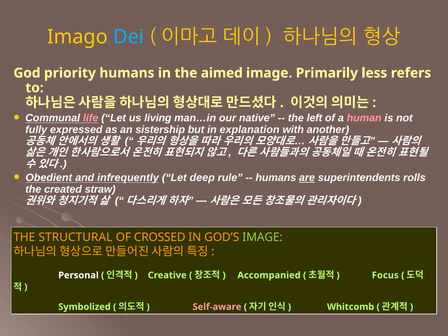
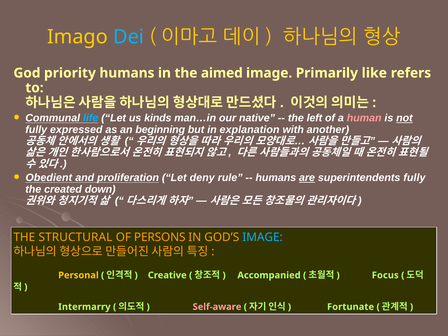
less: less -> like (374, 73)
life colour: pink -> light blue (91, 118)
living: living -> kinds (158, 118)
not underline: none -> present (404, 118)
sistership: sistership -> beginning (160, 130)
infrequently: infrequently -> proliferation (128, 178)
deep: deep -> deny (202, 178)
superintendents rolls: rolls -> fully (414, 178)
straw: straw -> down (100, 189)
CROSSED: CROSSED -> PERSONS (160, 237)
IMAGE colour: light green -> light blue (262, 237)
Personal colour: white -> yellow (78, 275)
Symbolized: Symbolized -> Intermarry (84, 307)
Whitcomb: Whitcomb -> Fortunate (351, 307)
